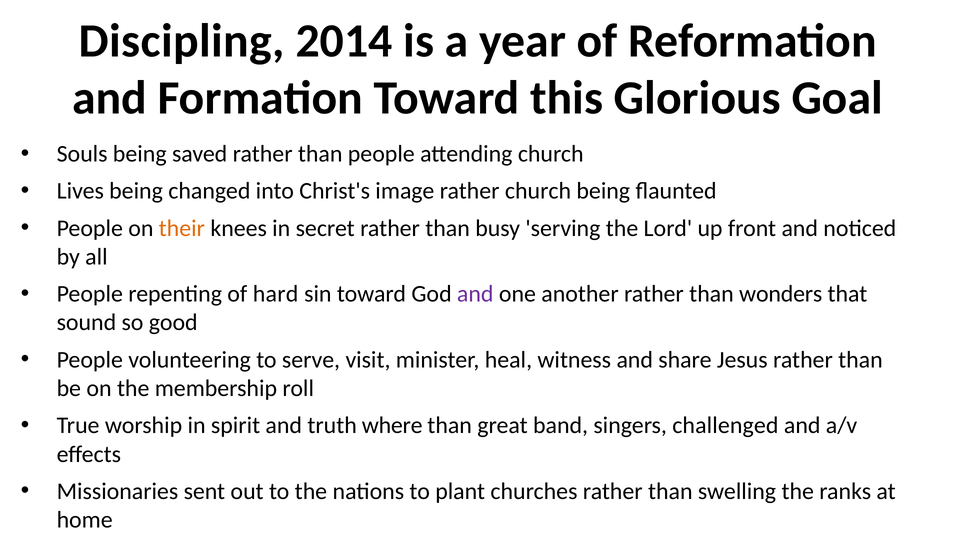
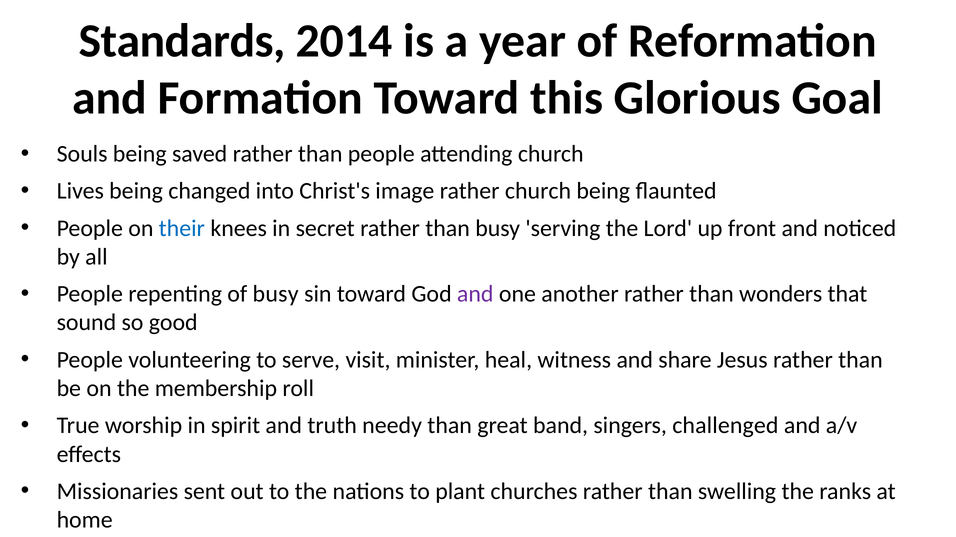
Discipling: Discipling -> Standards (182, 41)
their colour: orange -> blue (182, 229)
of hard: hard -> busy (276, 294)
where: where -> needy (392, 426)
